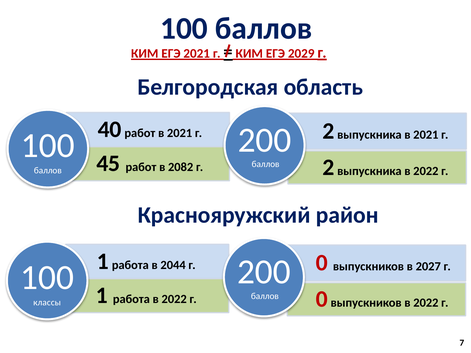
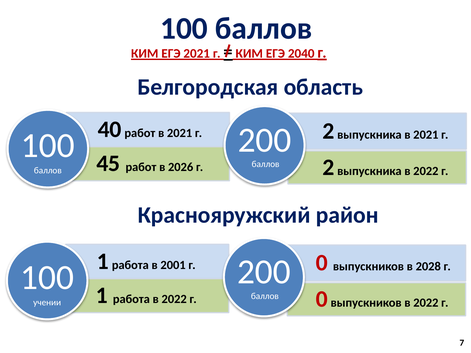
2029: 2029 -> 2040 (301, 54)
2082: 2082 -> 2026 (181, 167)
2044: 2044 -> 2001 (173, 265)
2027: 2027 -> 2028 (428, 267)
классы: классы -> учении (47, 303)
